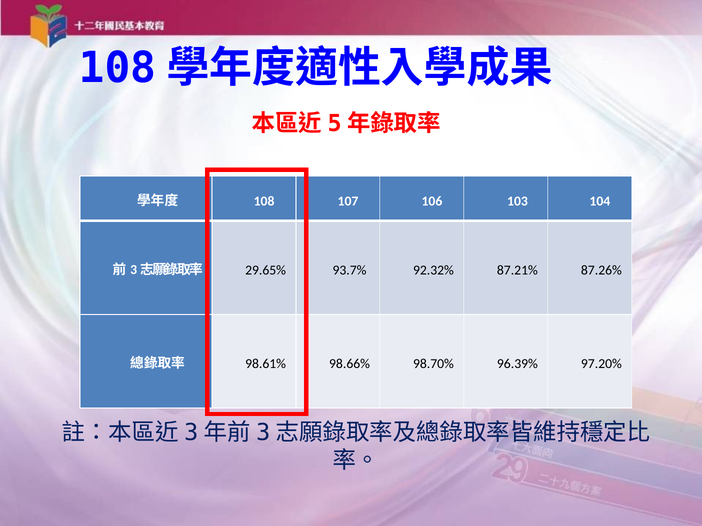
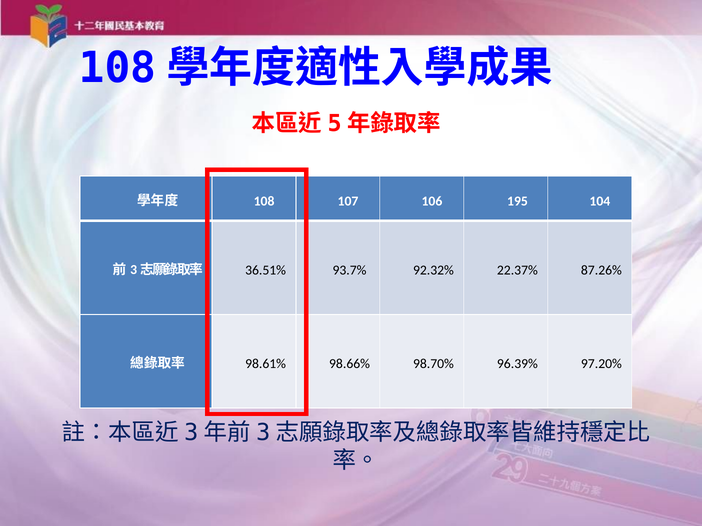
103: 103 -> 195 (517, 201)
29.65%: 29.65% -> 36.51% (266, 270)
87.21%: 87.21% -> 22.37% (517, 270)
